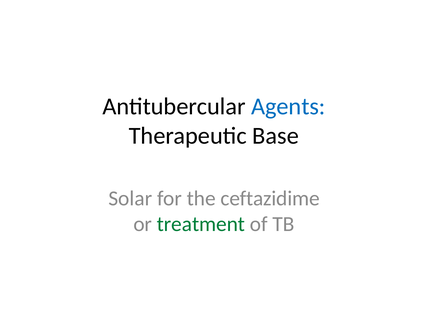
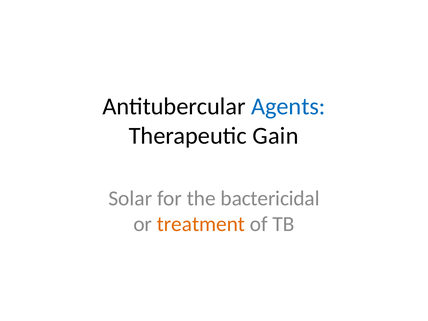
Base: Base -> Gain (276, 136)
ceftazidime: ceftazidime -> bactericidal (270, 198)
treatment colour: green -> orange (201, 224)
